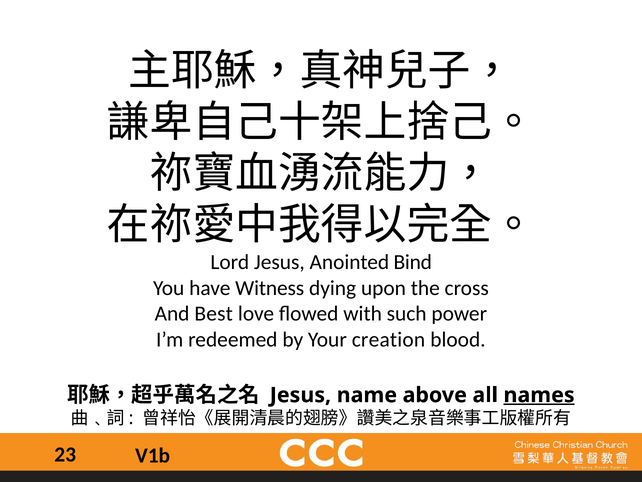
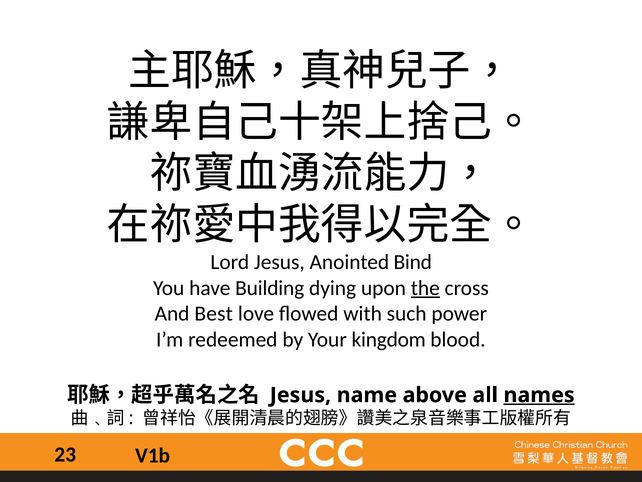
Witness: Witness -> Building (270, 288)
the underline: none -> present (425, 288)
creation: creation -> kingdom (389, 339)
